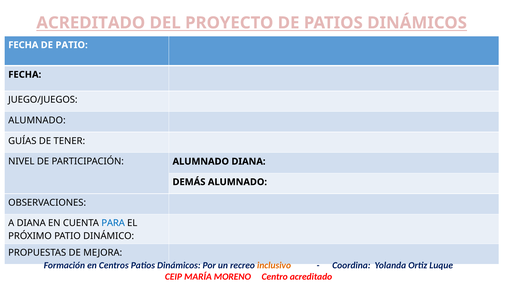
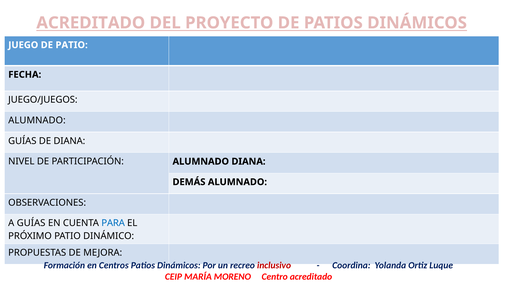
FECHA: FECHA -> JUEGO (23, 45)
DE TENER: TENER -> DIANA (69, 141)
A DIANA: DIANA -> GUÍAS (31, 223)
inclusivo colour: orange -> red (274, 265)
